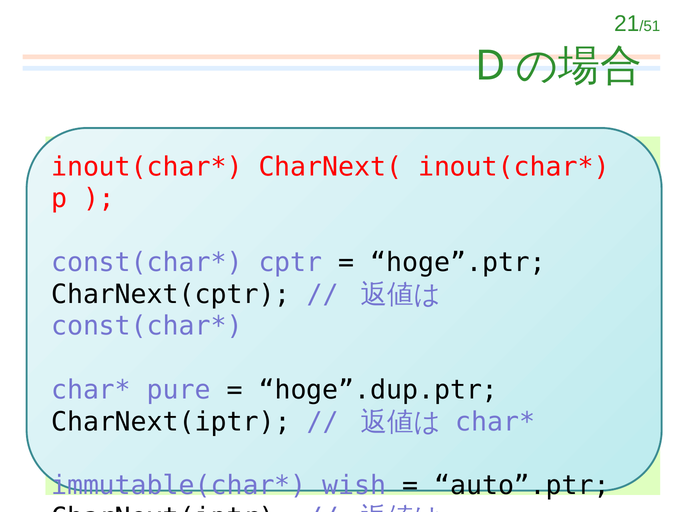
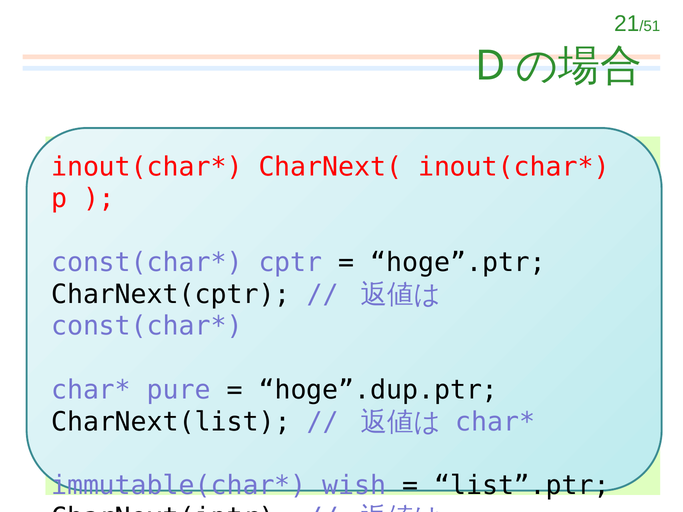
CharNext(iptr: CharNext(iptr -> CharNext(list (171, 422)
auto”.ptr: auto”.ptr -> list”.ptr (522, 486)
